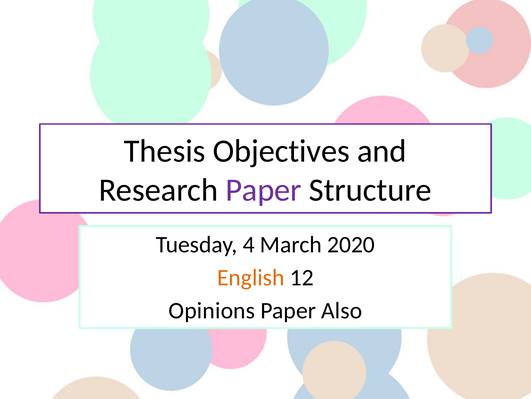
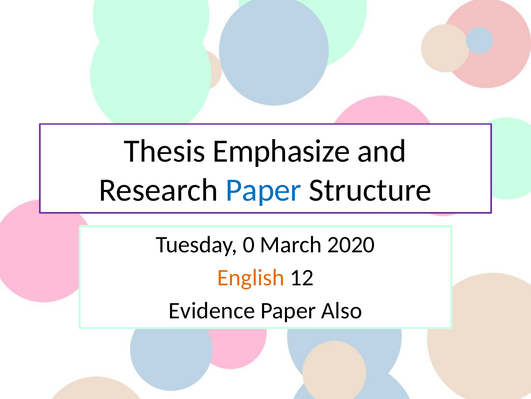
Objectives: Objectives -> Emphasize (281, 151)
Paper colour: purple -> blue (263, 190)
4: 4 -> 0 (249, 244)
Opinions: Opinions -> Evidence (212, 310)
